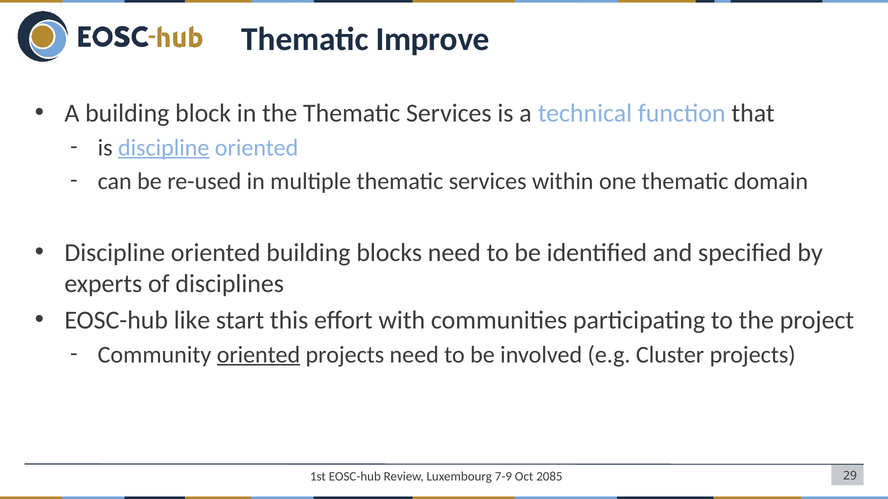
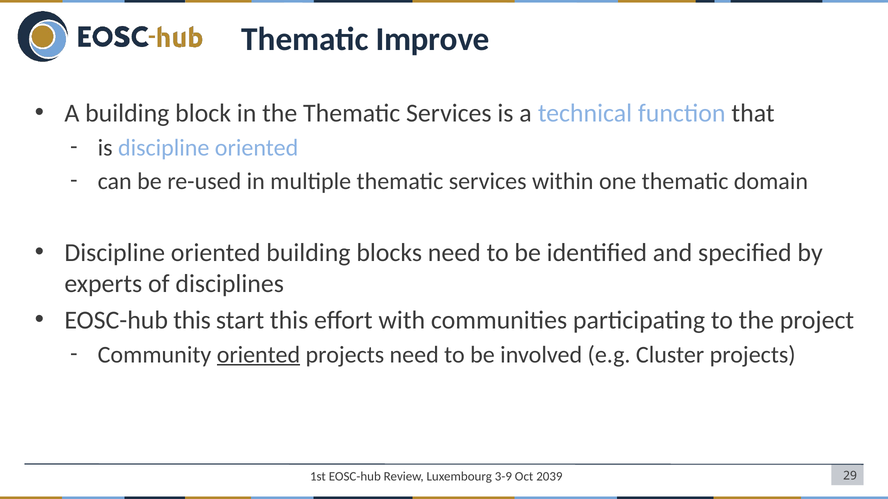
discipline underline: present -> none (164, 148)
EOSC-hub like: like -> this (192, 320)
7-9: 7-9 -> 3-9 (503, 477)
2085: 2085 -> 2039 (549, 477)
